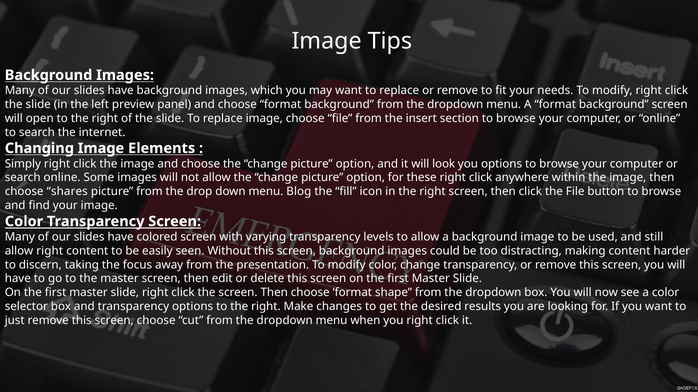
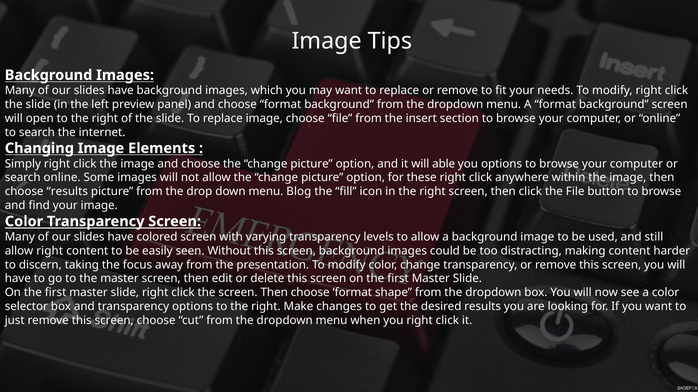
look: look -> able (444, 164)
choose shares: shares -> results (67, 192)
